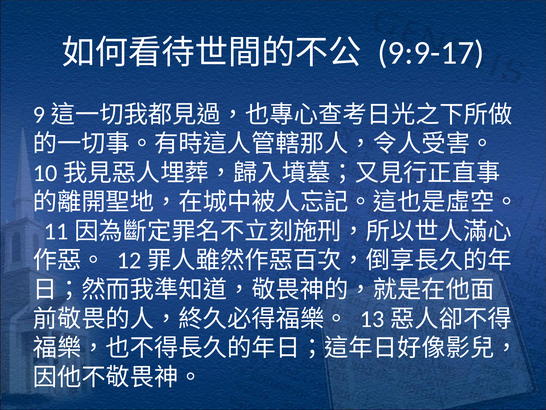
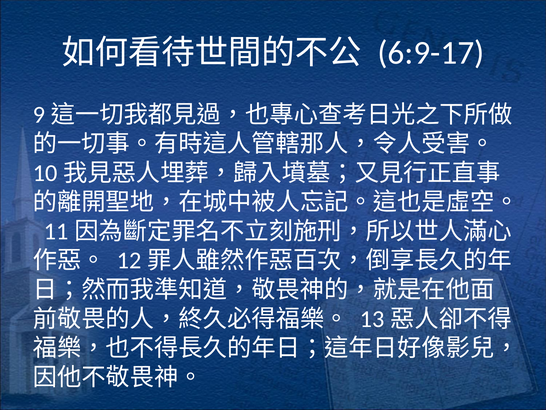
9:9-17: 9:9-17 -> 6:9-17 (431, 53)
